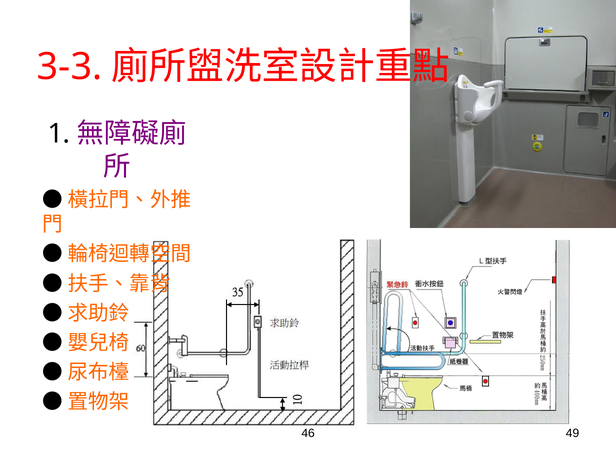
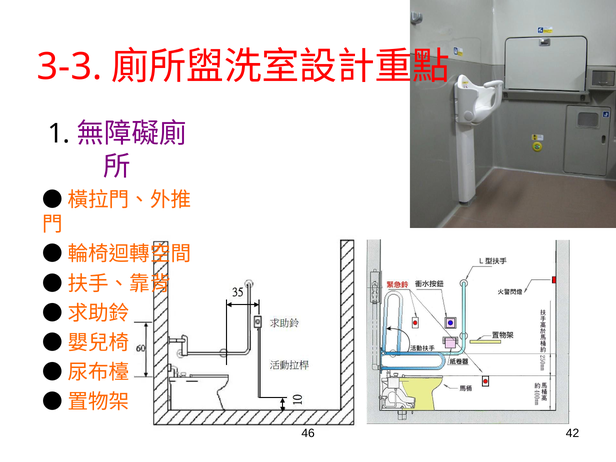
49: 49 -> 42 (573, 433)
